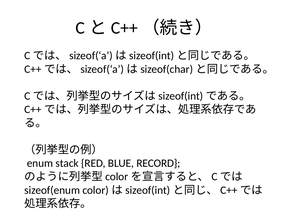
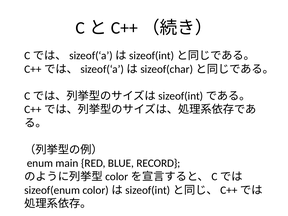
stack: stack -> main (67, 163)
